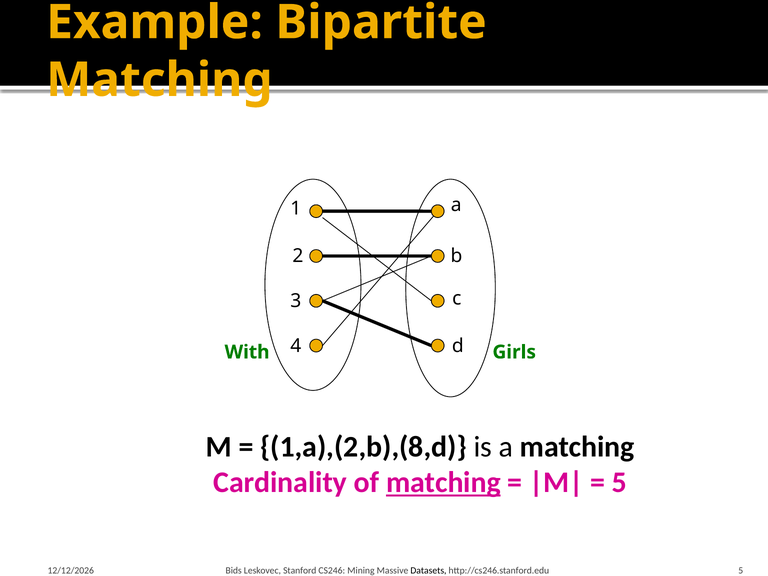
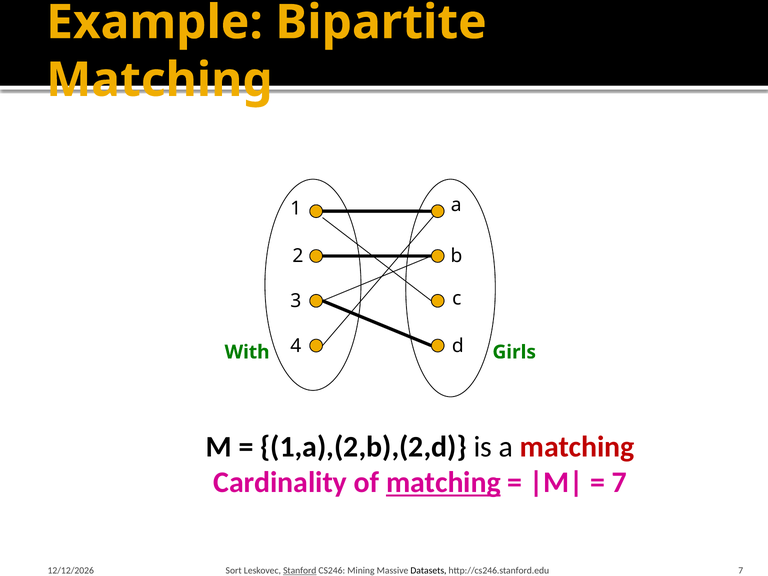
1,a),(2,b),(8,d: 1,a),(2,b),(8,d -> 1,a),(2,b),(2,d (363, 447)
matching colour: black -> red (577, 447)
5: 5 -> 7 (619, 483)
Bids: Bids -> Sort (234, 571)
Stanford underline: none -> present (300, 571)
http://cs246.stanford.edu 5: 5 -> 7 (741, 571)
